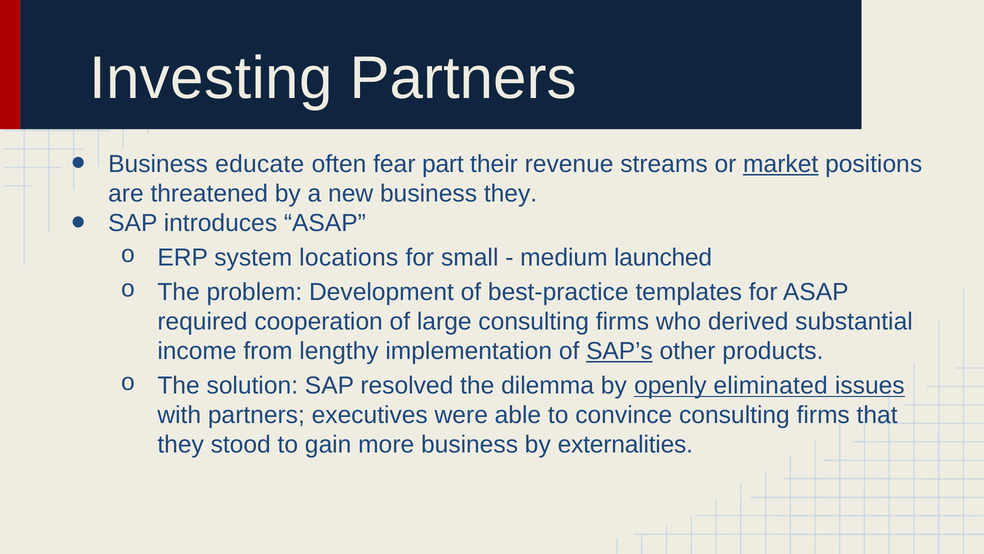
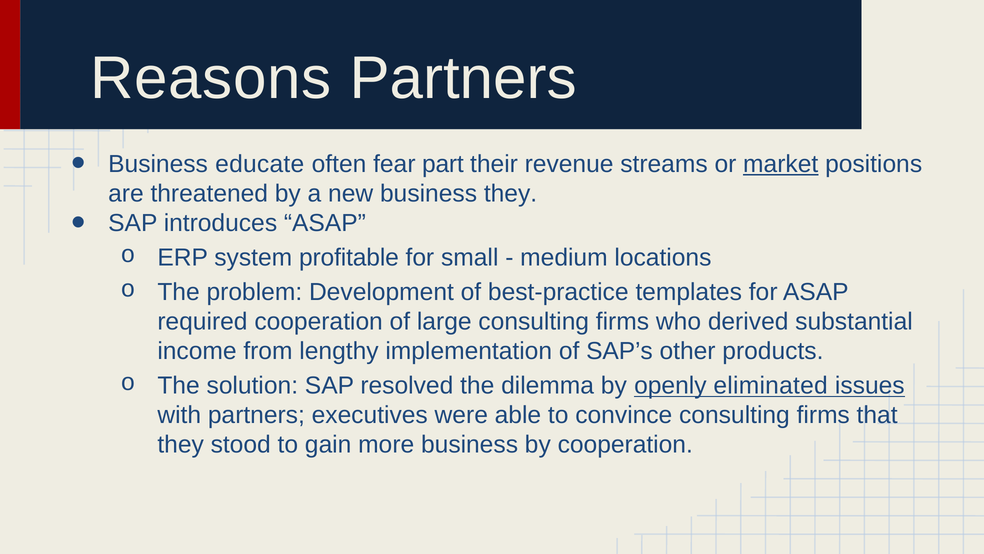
Investing: Investing -> Reasons (211, 78)
locations: locations -> profitable (349, 257)
launched: launched -> locations (663, 257)
SAP’s underline: present -> none (619, 351)
by externalities: externalities -> cooperation (625, 444)
